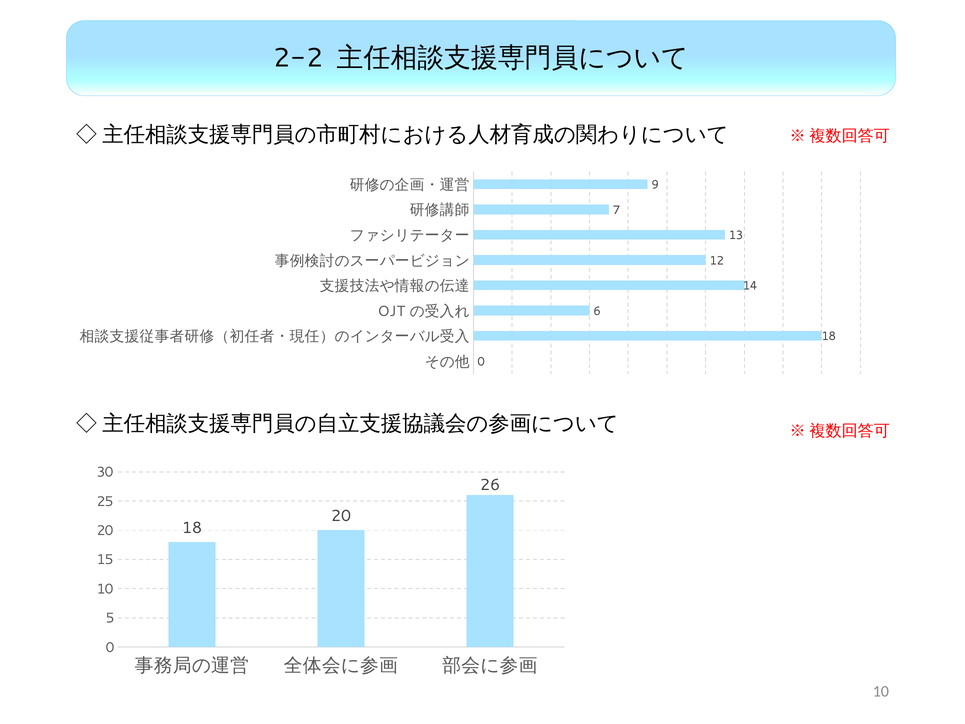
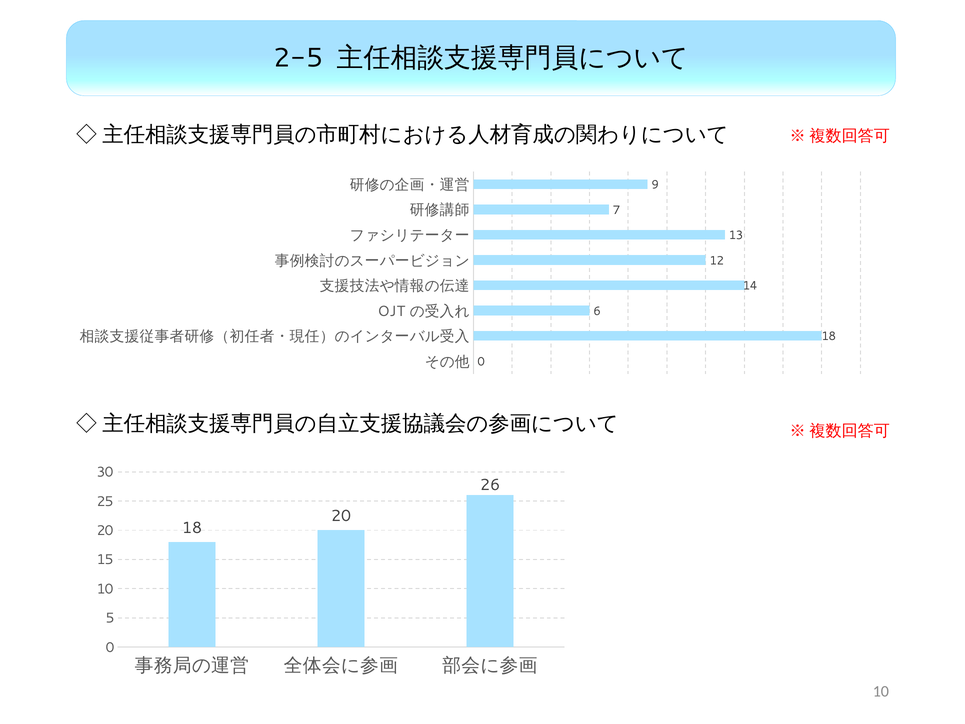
2-2: 2-2 -> 2-5 (298, 58)
